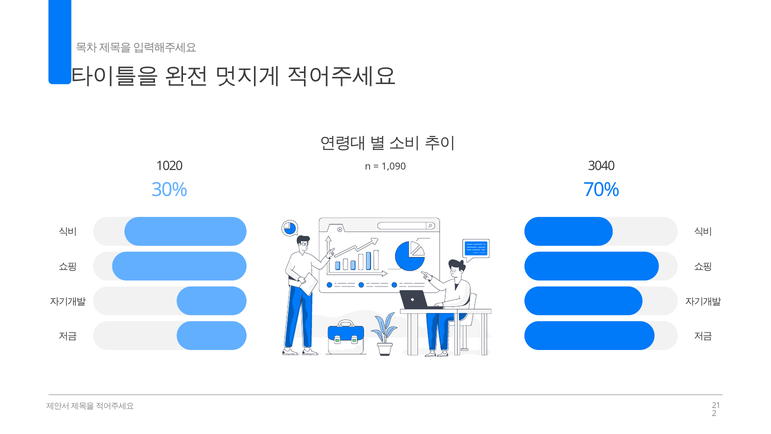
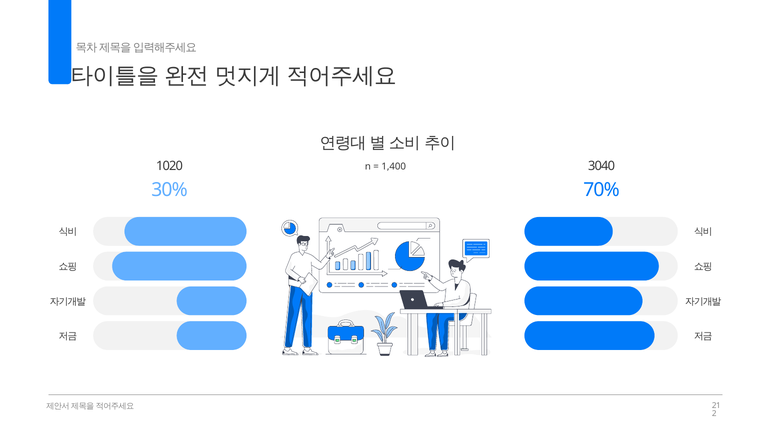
1,090: 1,090 -> 1,400 (394, 166)
